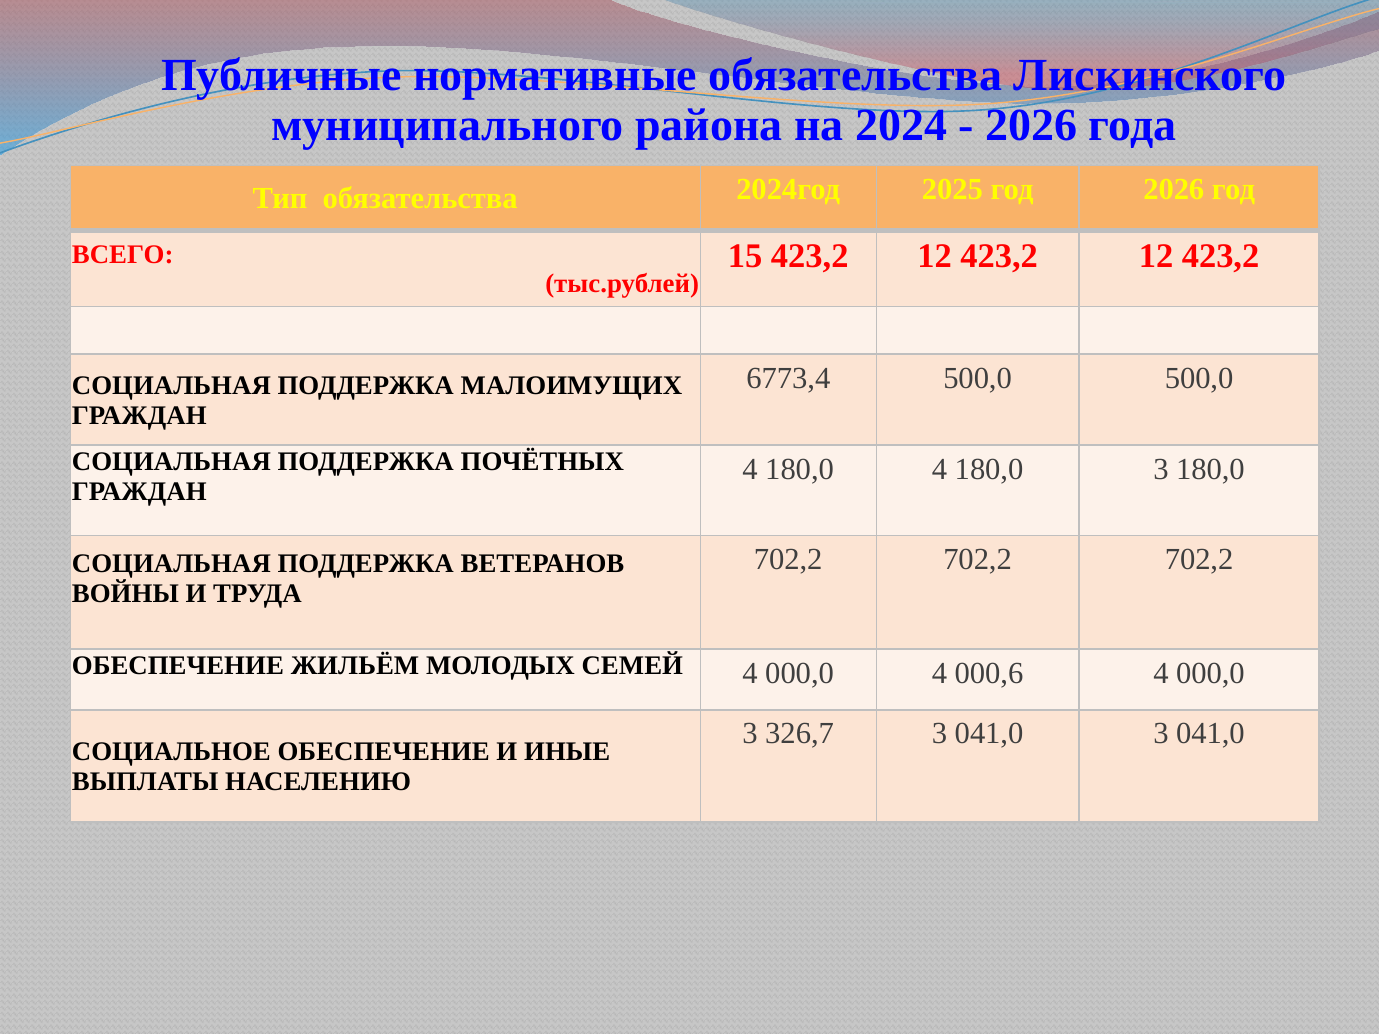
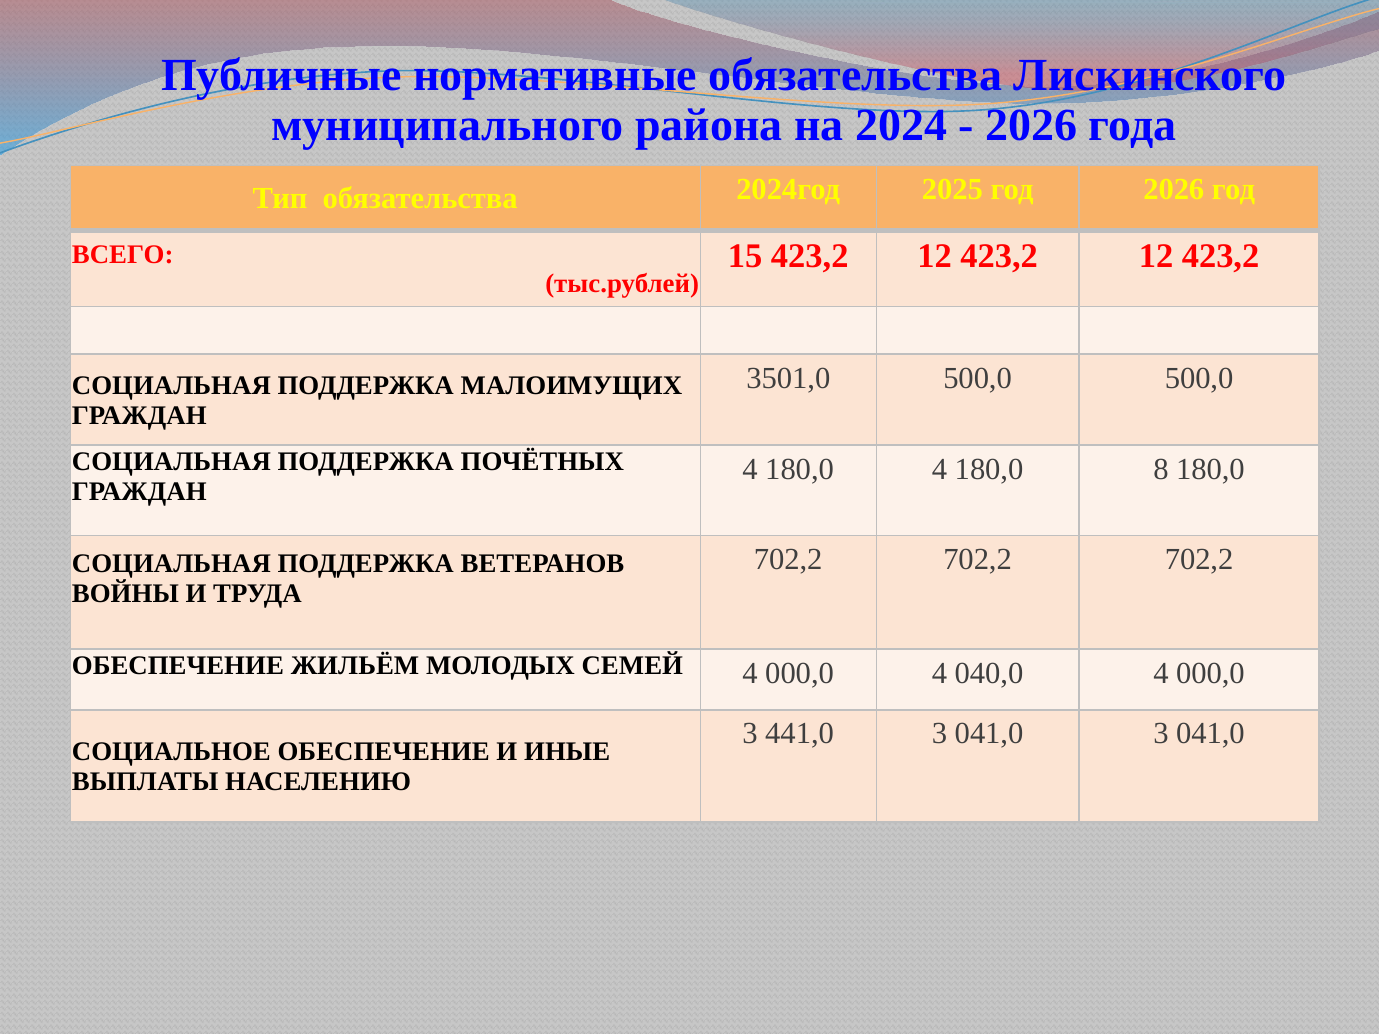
6773,4: 6773,4 -> 3501,0 (788, 379)
180,0 3: 3 -> 8 (1161, 469)
000,6: 000,6 -> 040,0 (989, 673)
326,7: 326,7 -> 441,0 (800, 734)
